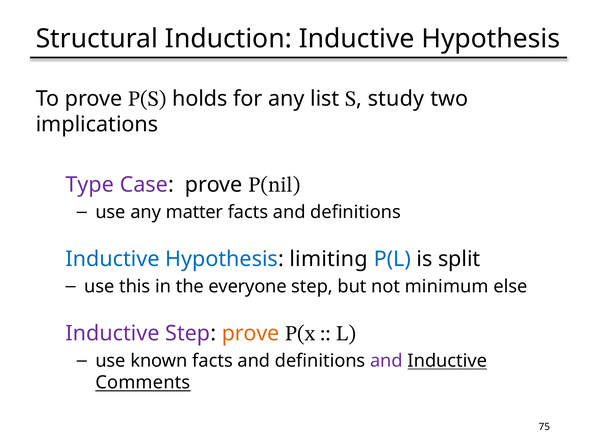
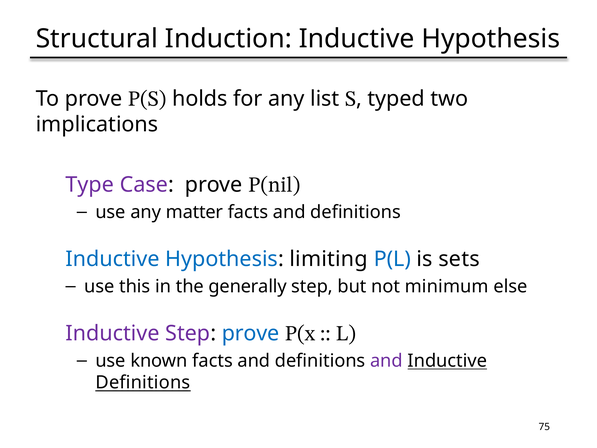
study: study -> typed (396, 99)
split: split -> sets (459, 259)
everyone: everyone -> generally (248, 286)
prove colour: orange -> blue (251, 333)
Comments: Comments -> Definitions (143, 382)
